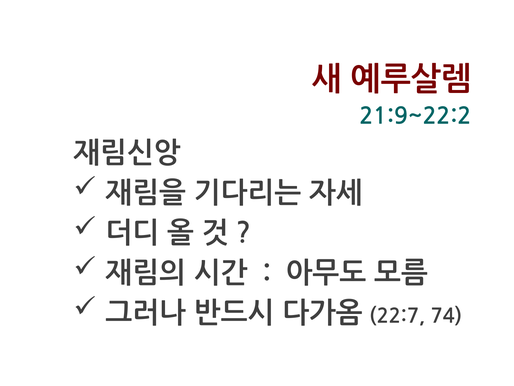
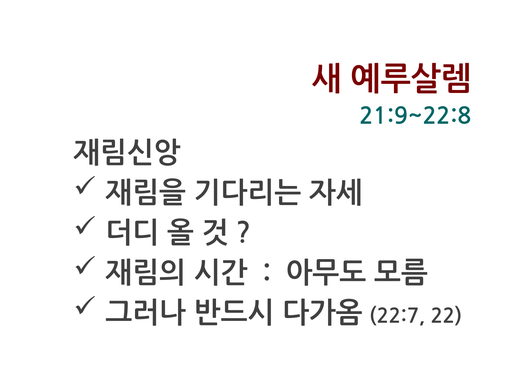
21:9~22:2: 21:9~22:2 -> 21:9~22:8 (415, 116)
74: 74 -> 22 (446, 316)
